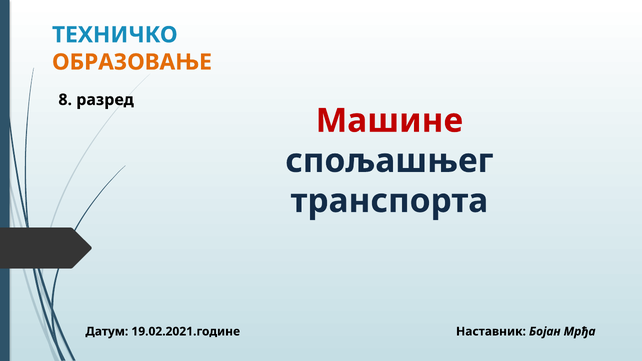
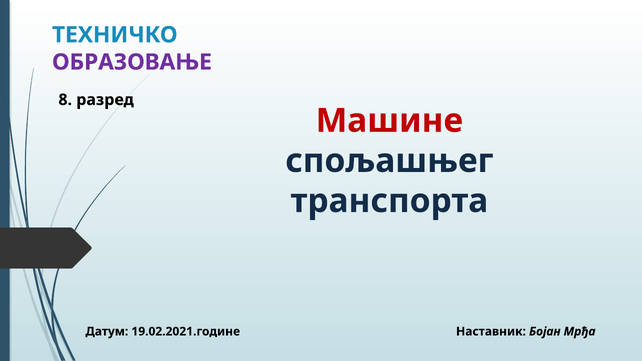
ОБРАЗОВАЊЕ colour: orange -> purple (132, 62)
